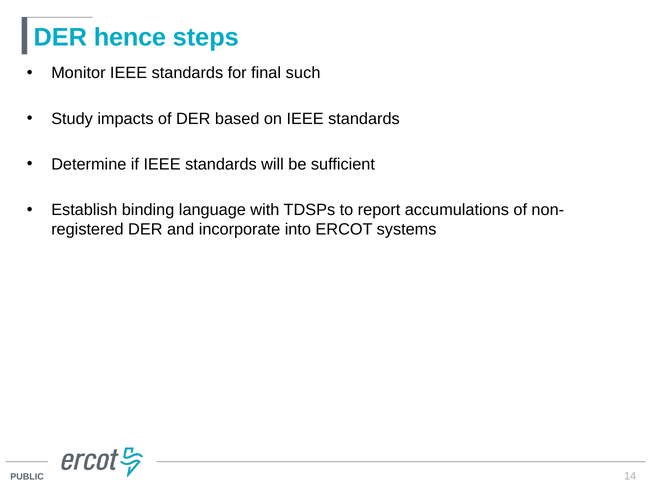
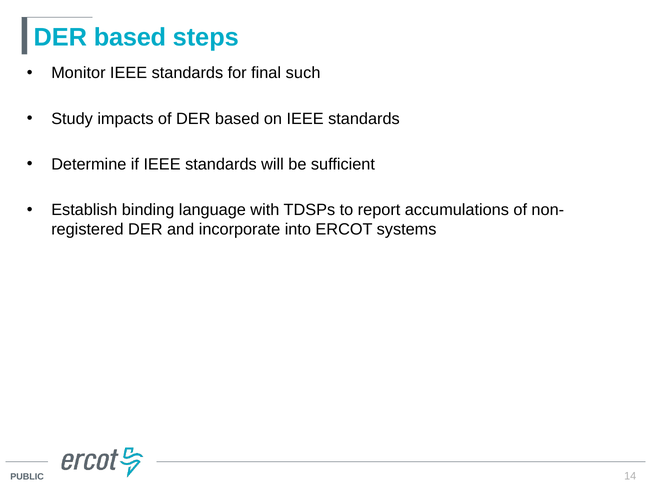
hence: hence -> based (130, 38)
